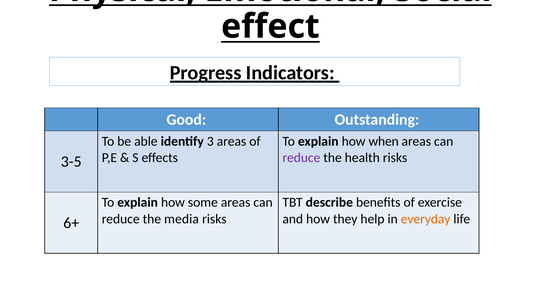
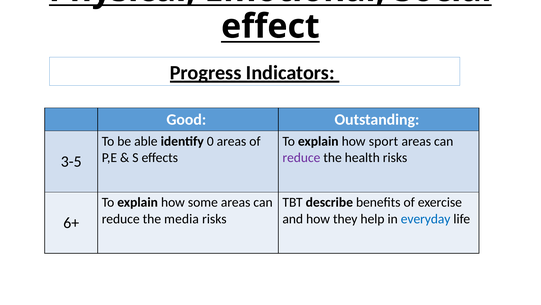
3: 3 -> 0 (210, 141)
when: when -> sport (383, 141)
everyday colour: orange -> blue (426, 219)
